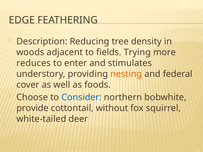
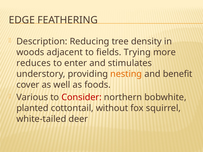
federal: federal -> benefit (178, 74)
Choose: Choose -> Various (32, 97)
Consider colour: blue -> red (82, 97)
provide: provide -> planted (32, 108)
